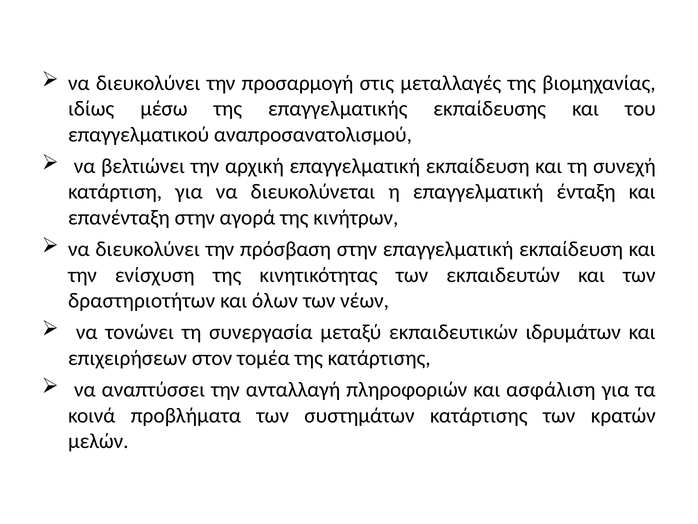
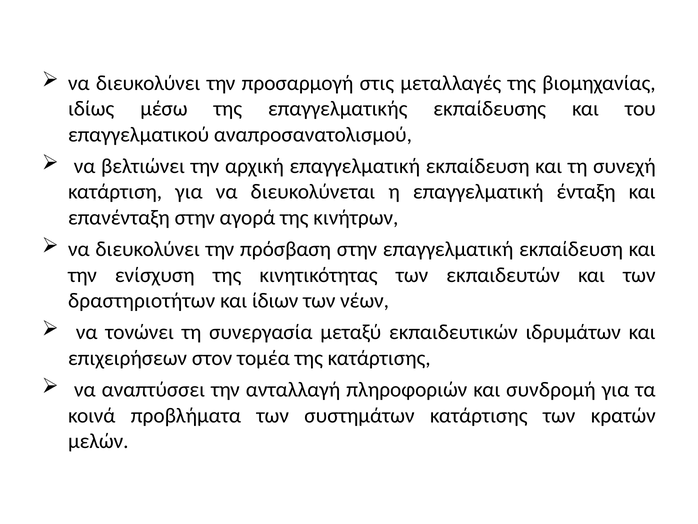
όλων: όλων -> ίδιων (275, 300)
ασφάλιση: ασφάλιση -> συνδρομή (551, 389)
